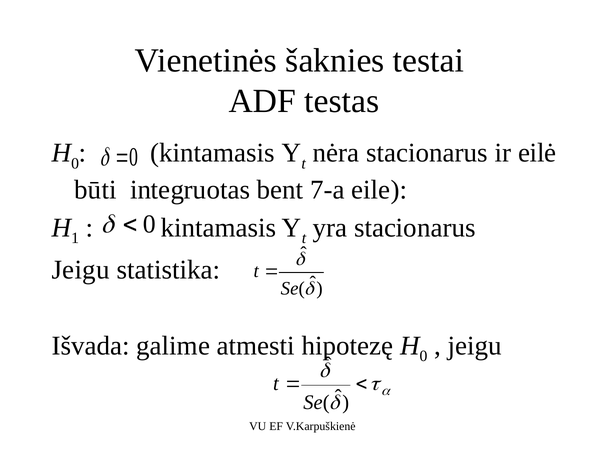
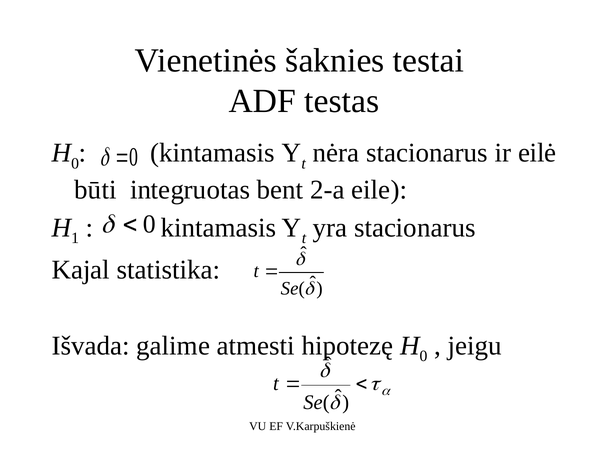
7-a: 7-a -> 2-a (327, 190)
Jeigu: Jeigu -> Kajal (81, 270)
